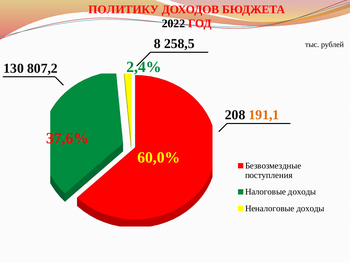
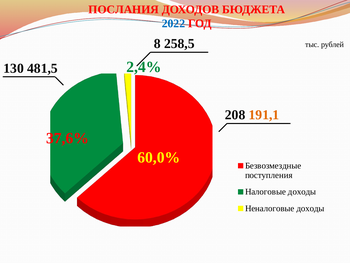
ПОЛИТИКУ: ПОЛИТИКУ -> ПОСЛАНИЯ (124, 10)
2022 colour: black -> blue (173, 24)
807,2: 807,2 -> 481,5 (42, 68)
